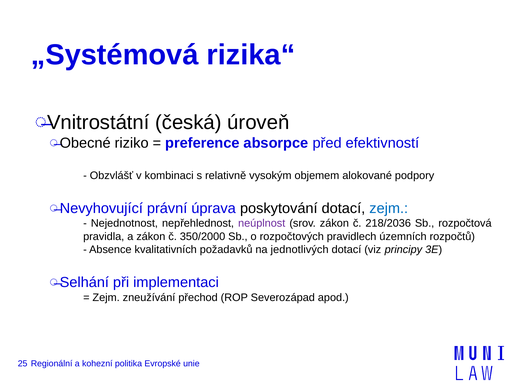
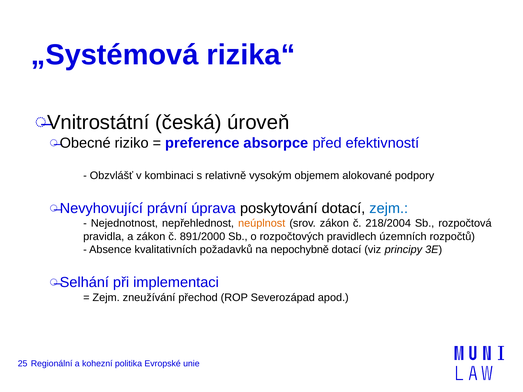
neúplnost colour: purple -> orange (262, 224)
218/2036: 218/2036 -> 218/2004 (388, 224)
350/2000: 350/2000 -> 891/2000 (203, 237)
jednotlivých: jednotlivých -> nepochybně (300, 250)
